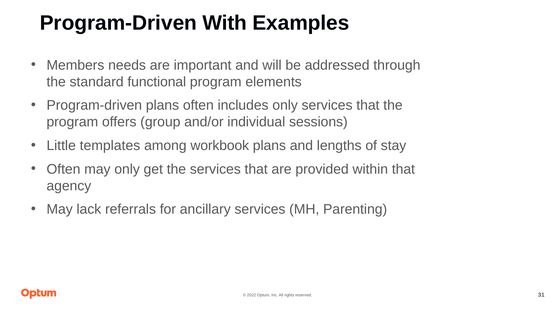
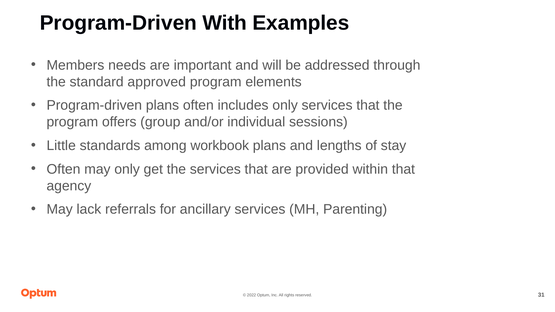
functional: functional -> approved (157, 82)
templates: templates -> standards (110, 146)
